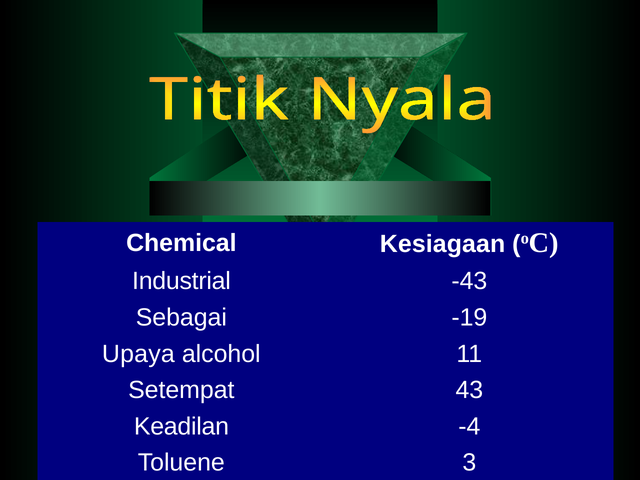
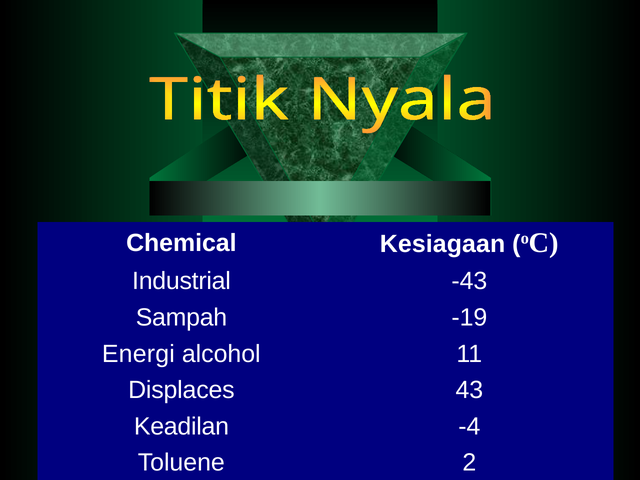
Sebagai: Sebagai -> Sampah (181, 318)
Upaya: Upaya -> Energi (138, 354)
Setempat: Setempat -> Displaces (181, 390)
3: 3 -> 2 (469, 463)
